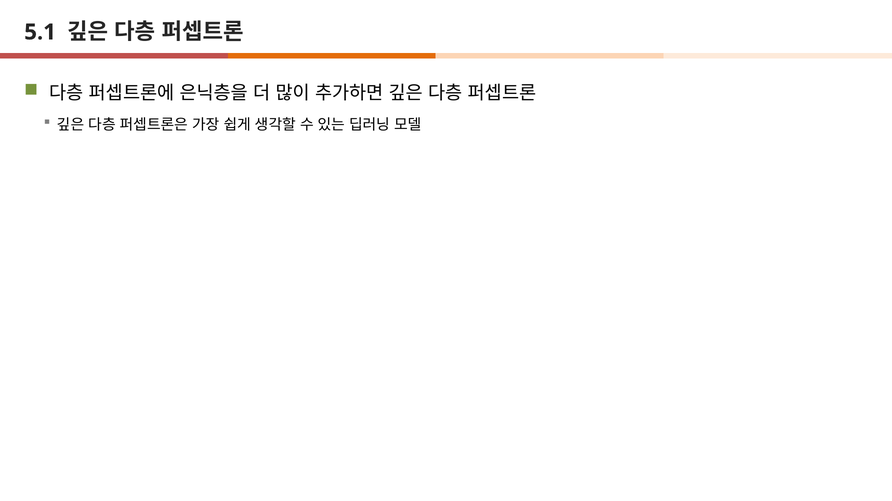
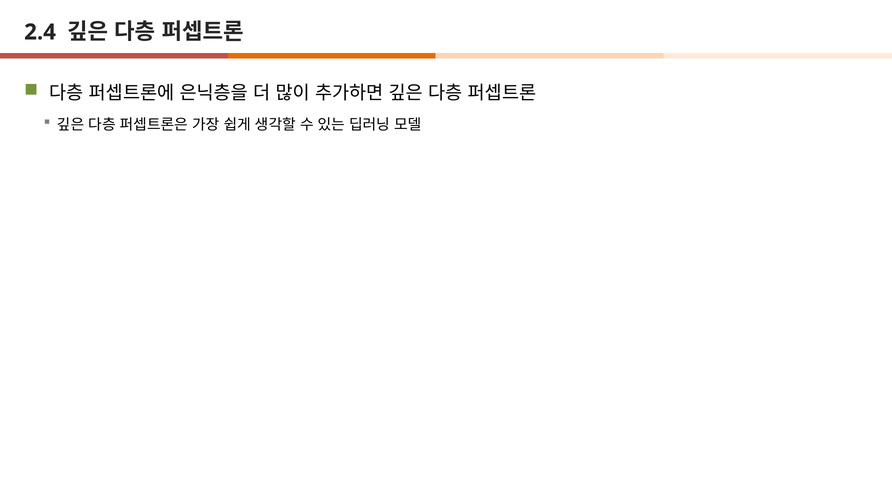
5.1: 5.1 -> 2.4 (40, 32)
